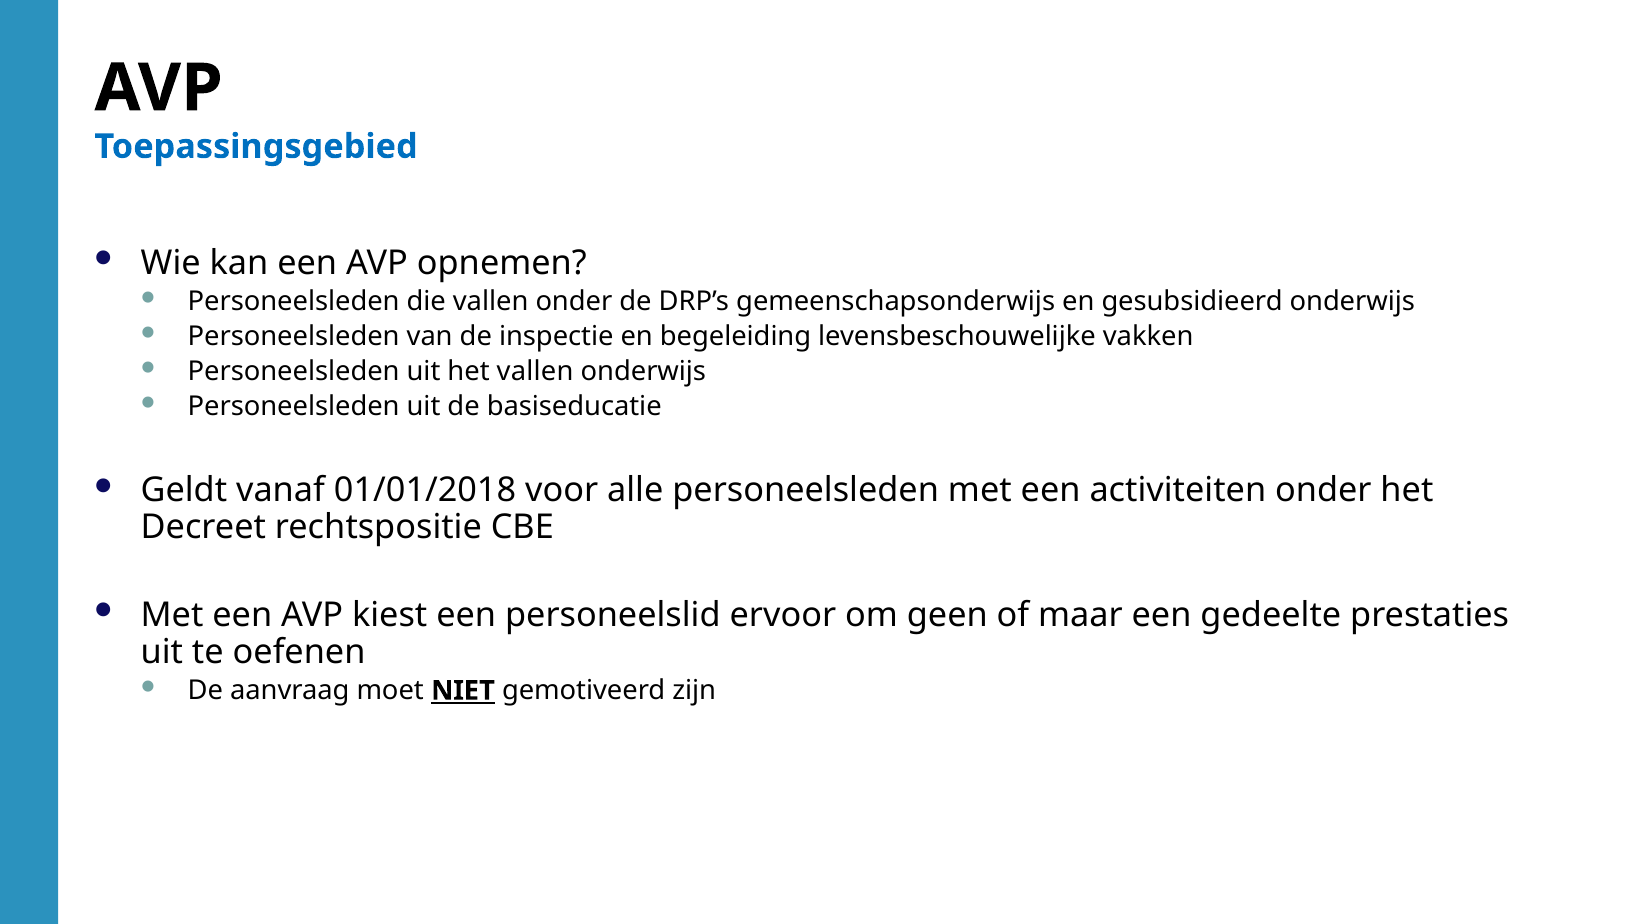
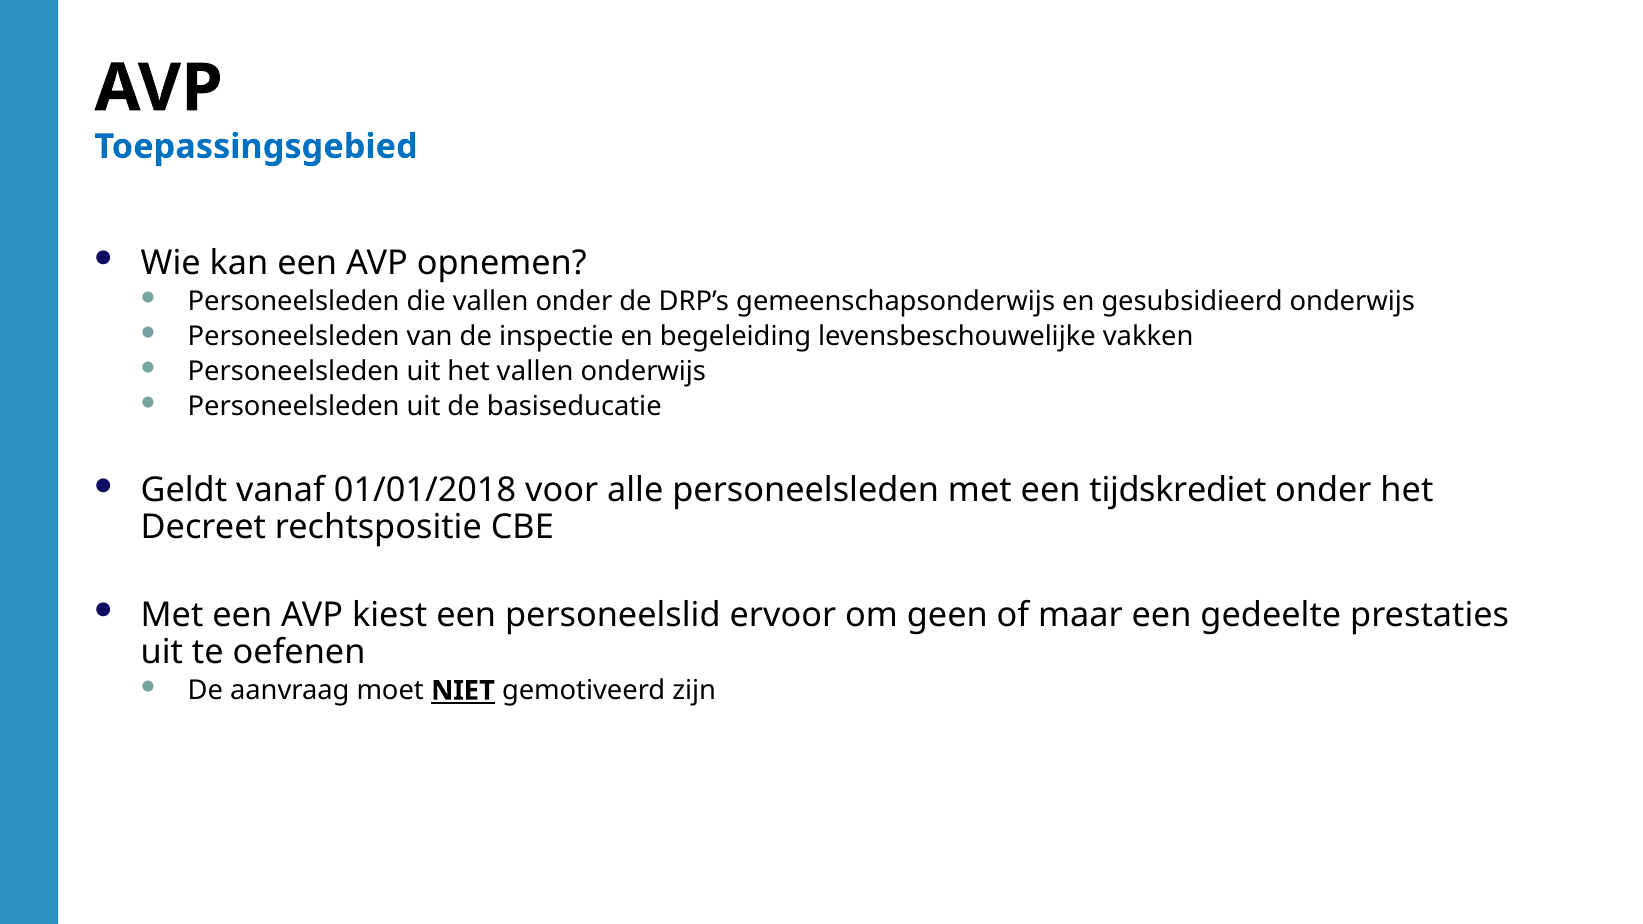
activiteiten: activiteiten -> tijdskrediet (1178, 491)
